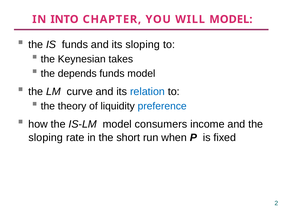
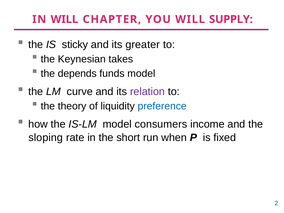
IN INTO: INTO -> WILL (64, 19)
WILL MODEL: MODEL -> SUPPLY (231, 19)
IS funds: funds -> sticky (75, 45)
its sloping: sloping -> greater (143, 45)
relation colour: blue -> purple (147, 92)
